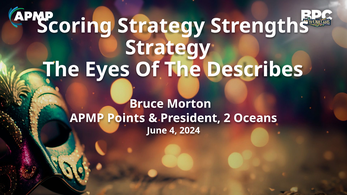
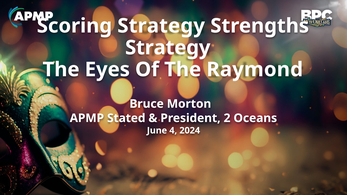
Describes: Describes -> Raymond (255, 70)
Points: Points -> Stated (126, 118)
